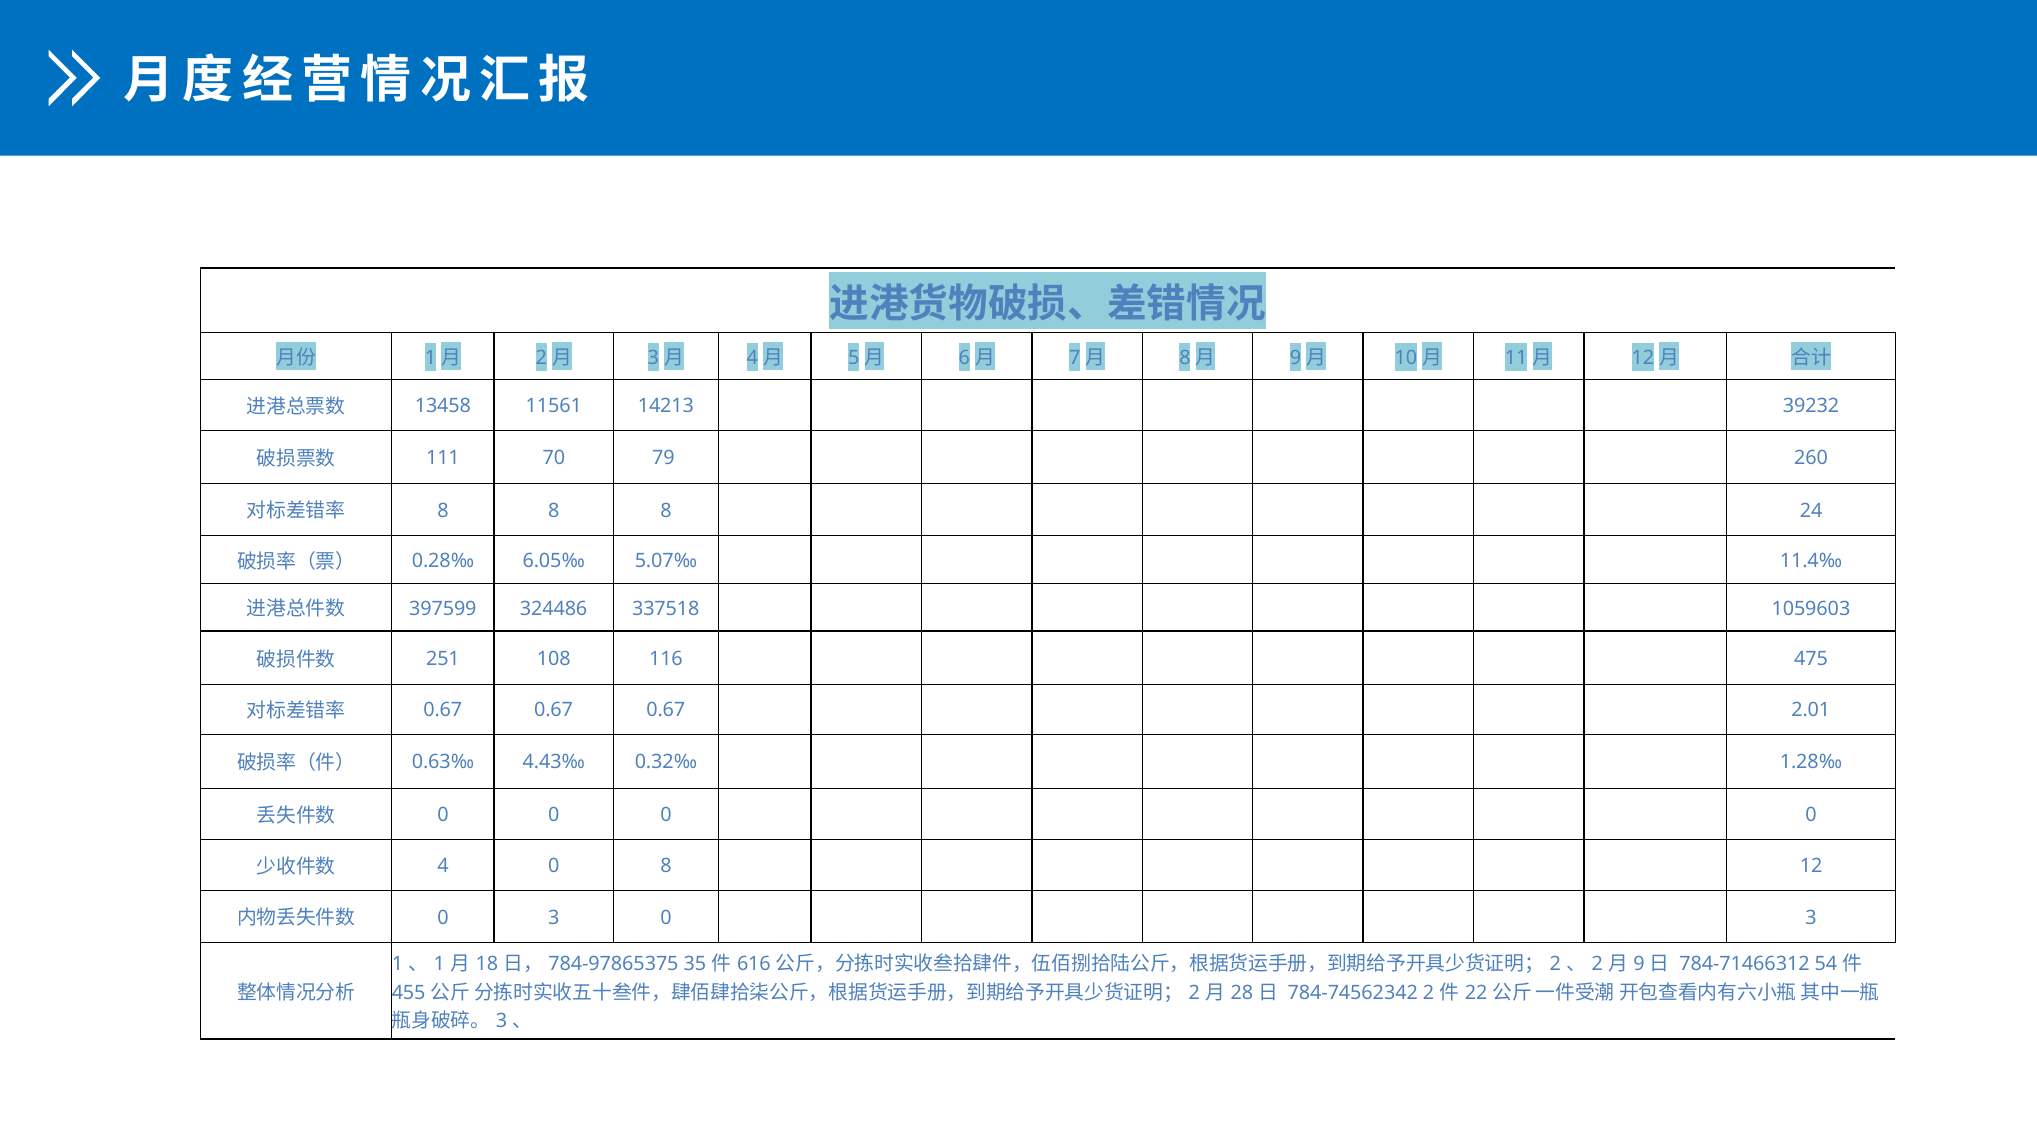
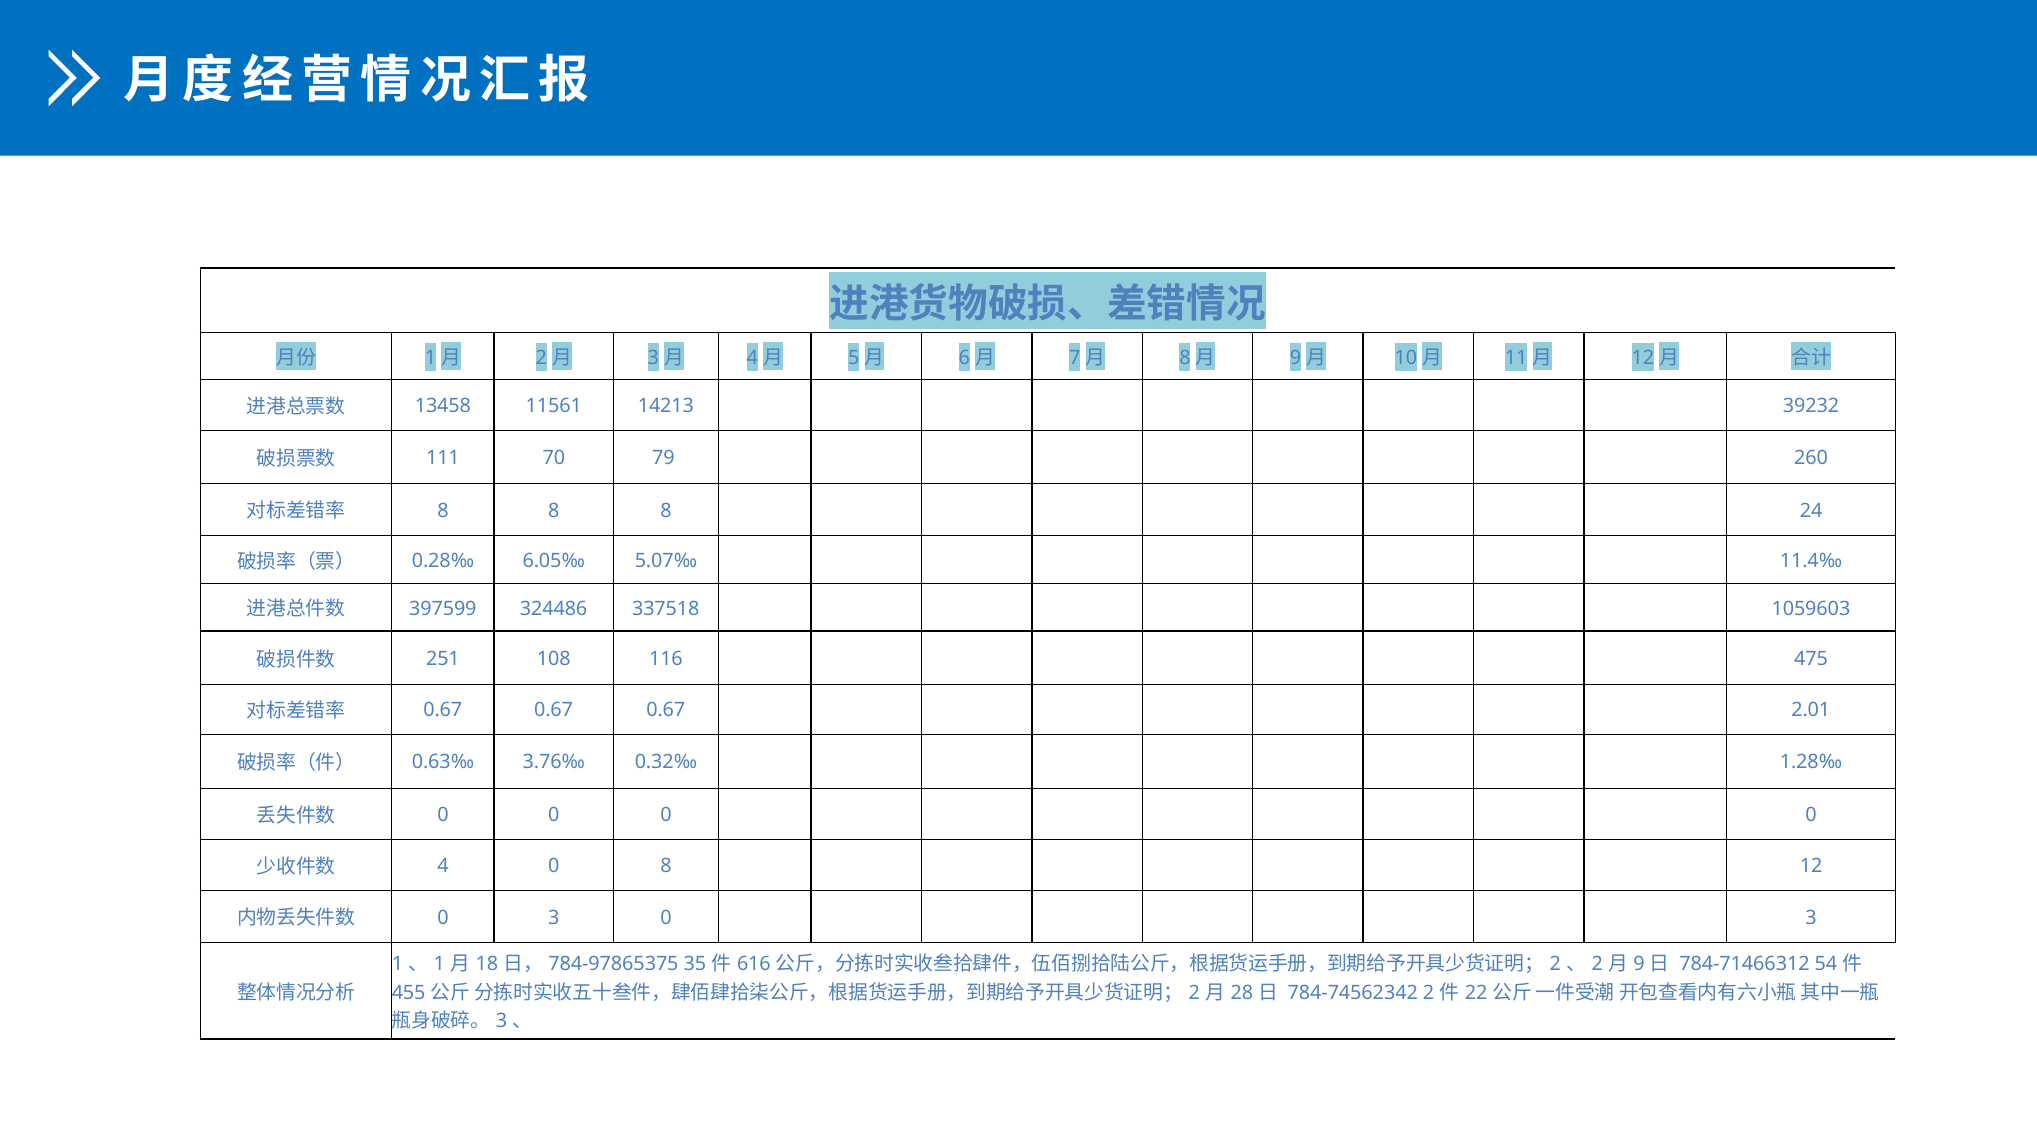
4.43‰: 4.43‰ -> 3.76‰ (554, 762)
